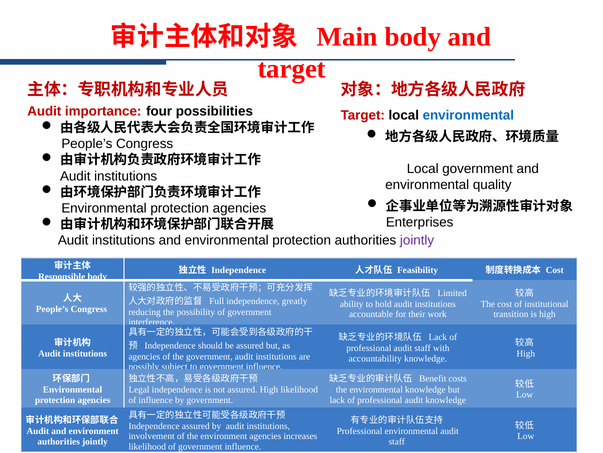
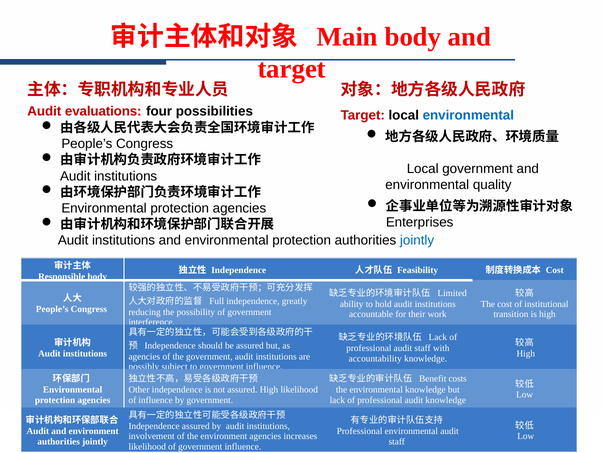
importance: importance -> evaluations (103, 111)
jointly colour: purple -> blue (417, 240)
Legal: Legal -> Other (139, 389)
